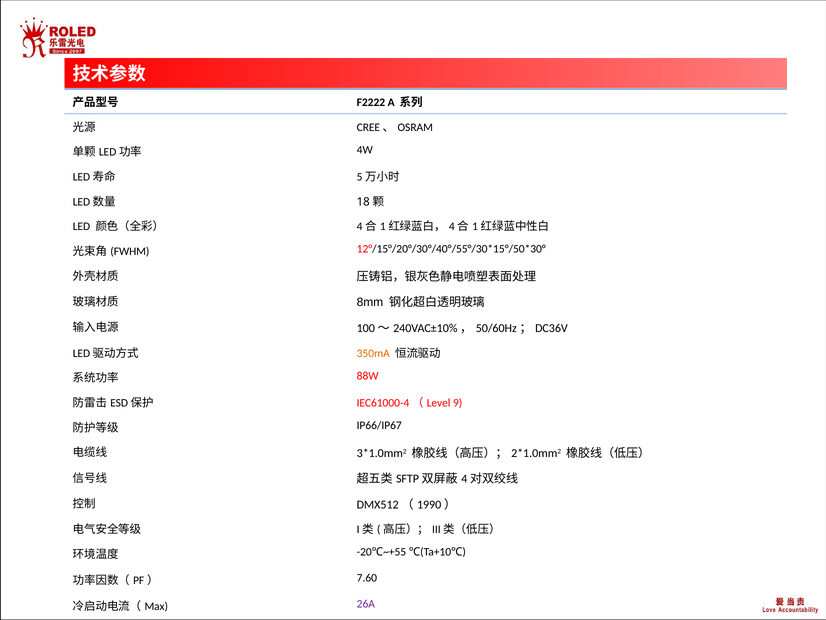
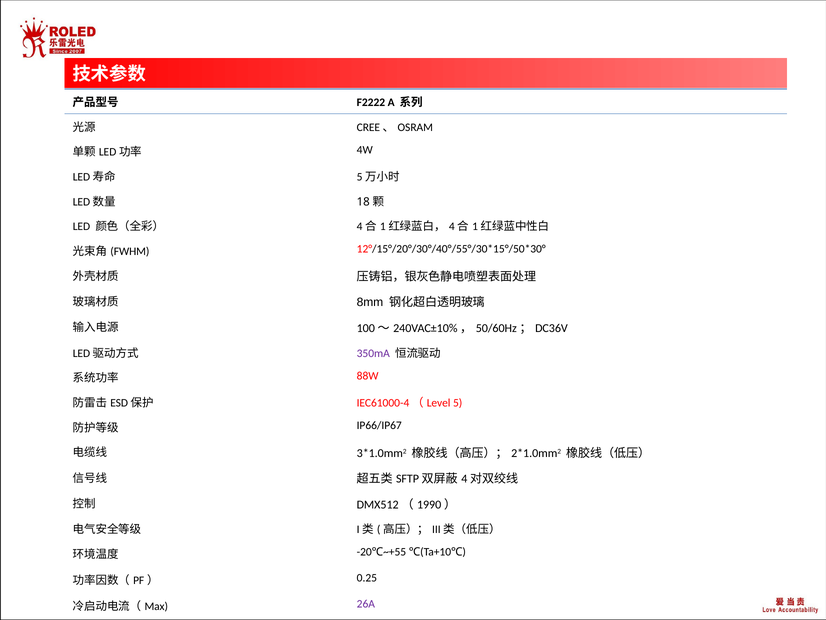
350mA colour: orange -> purple (373, 353)
9: 9 -> 5 (458, 403)
7.60: 7.60 -> 0.25 (367, 578)
